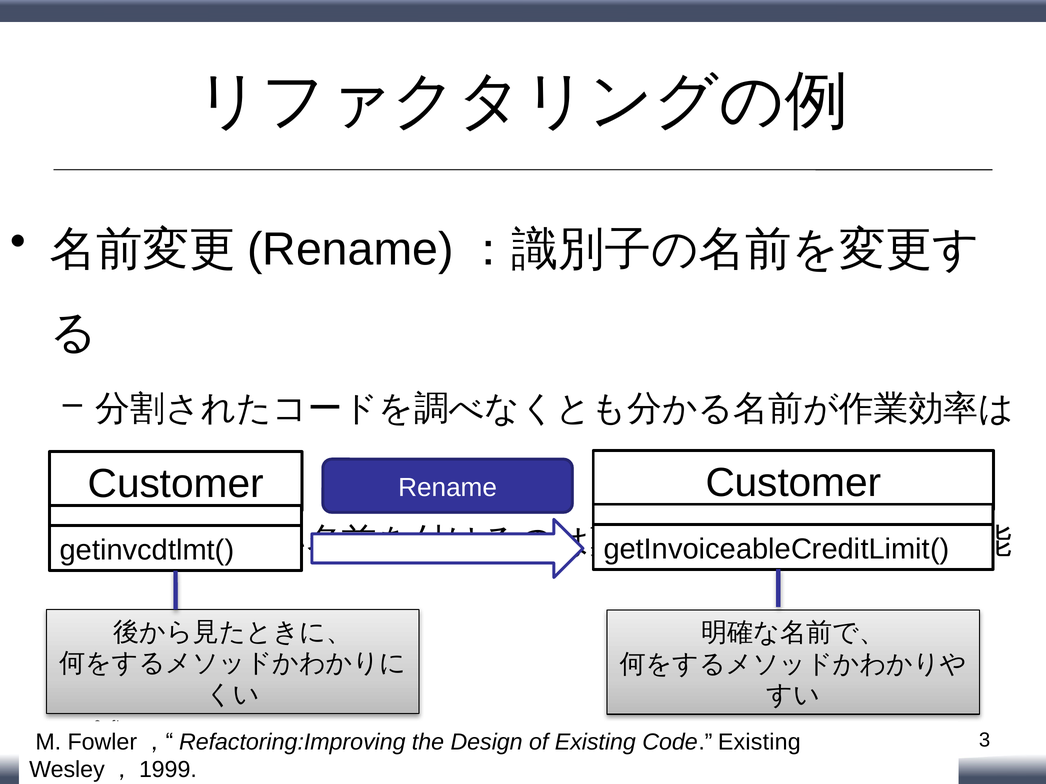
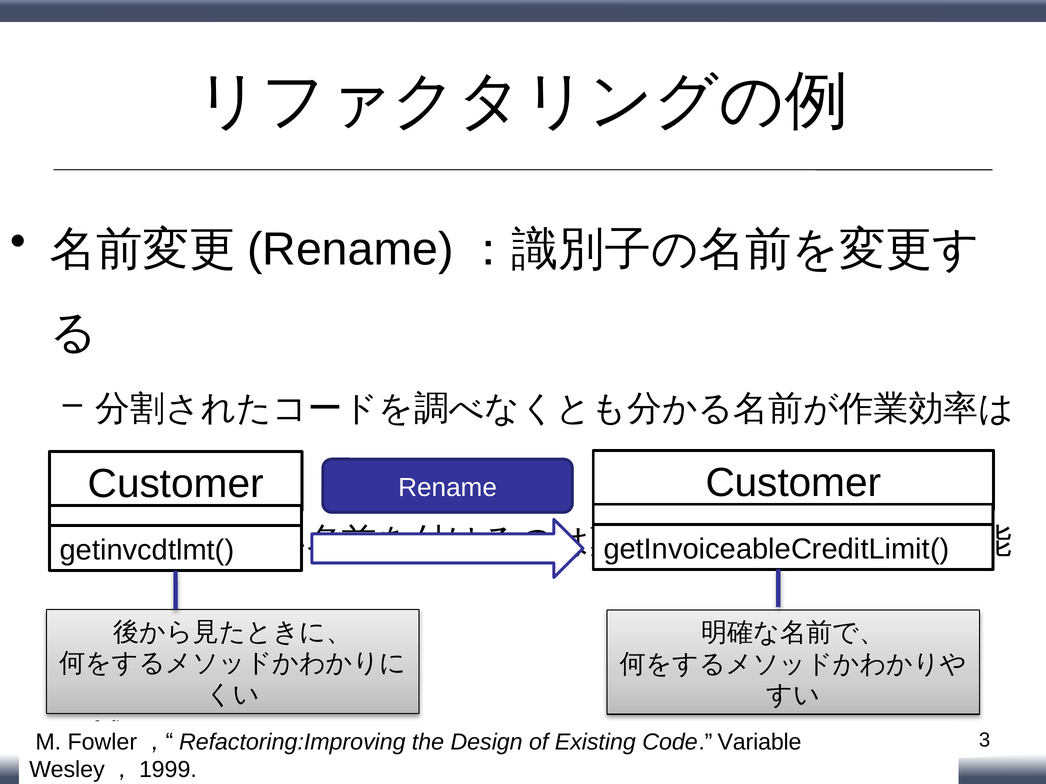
Code Existing: Existing -> Variable (760, 742)
